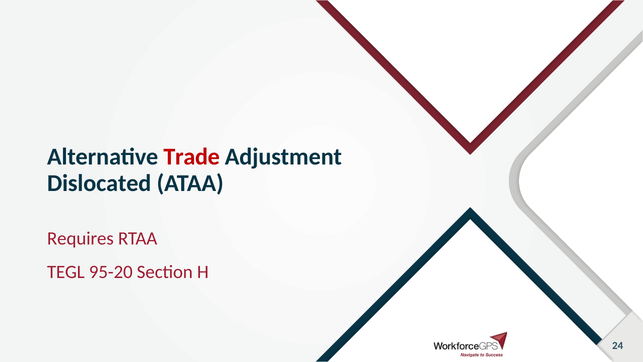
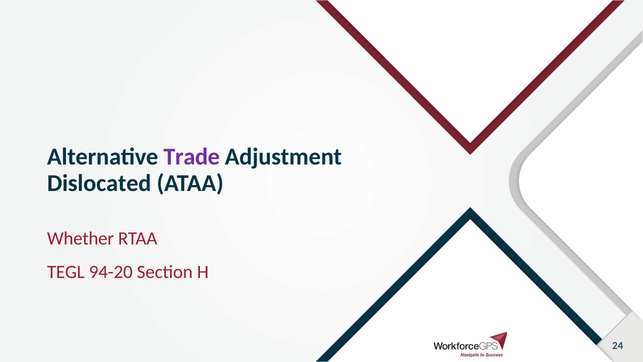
Trade colour: red -> purple (192, 157)
Requires: Requires -> Whether (80, 238)
95-20: 95-20 -> 94-20 (111, 272)
